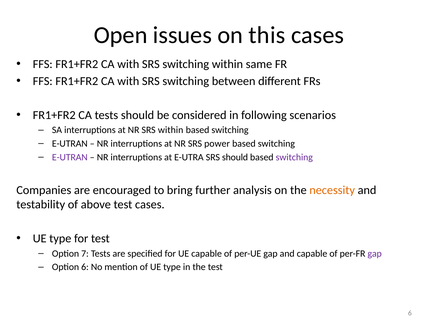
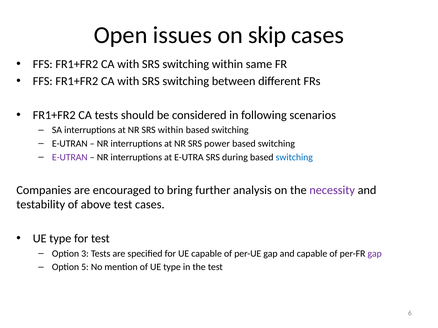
this: this -> skip (267, 35)
SRS should: should -> during (235, 158)
switching colour: purple -> blue (294, 158)
necessity colour: orange -> purple (332, 190)
7: 7 -> 3 (85, 254)
Option 6: 6 -> 5 (85, 268)
